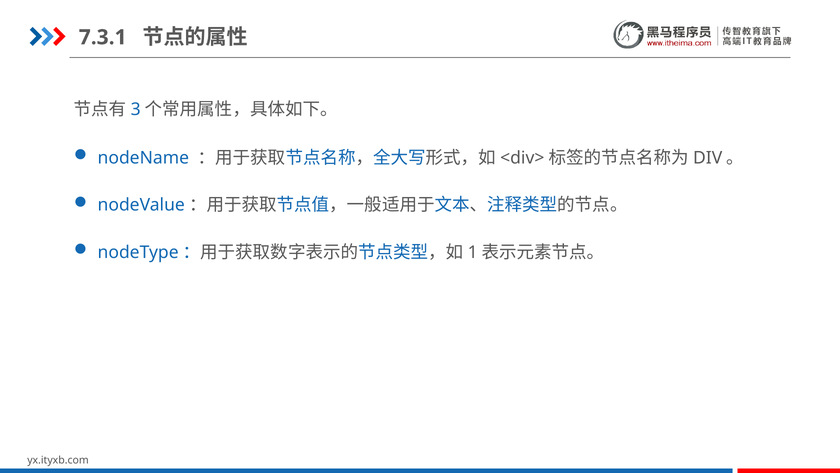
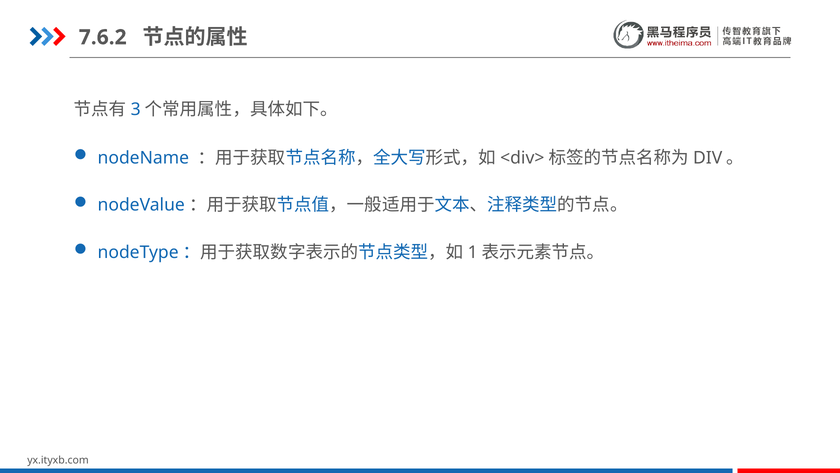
7.3.1: 7.3.1 -> 7.6.2 (103, 37)
